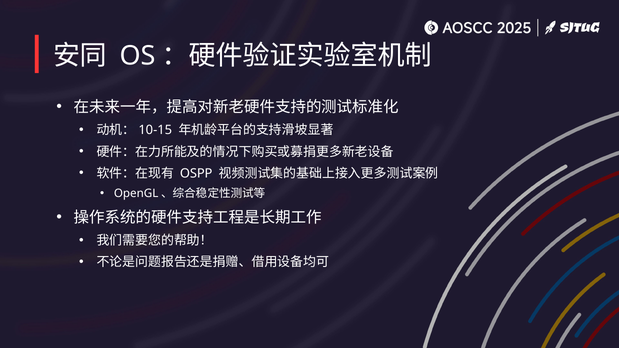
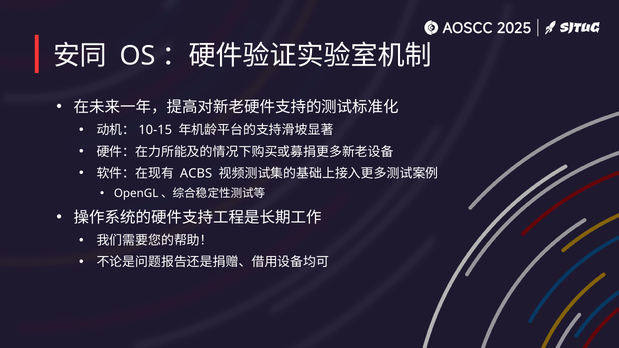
OSPP: OSPP -> ACBS (196, 174)
